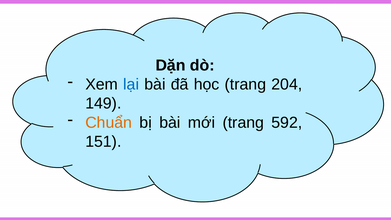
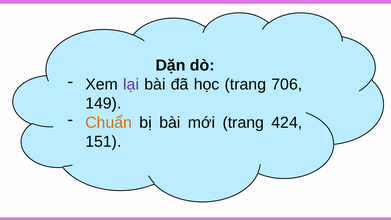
lại colour: blue -> purple (131, 84)
204: 204 -> 706 (287, 84)
592: 592 -> 424 (287, 123)
